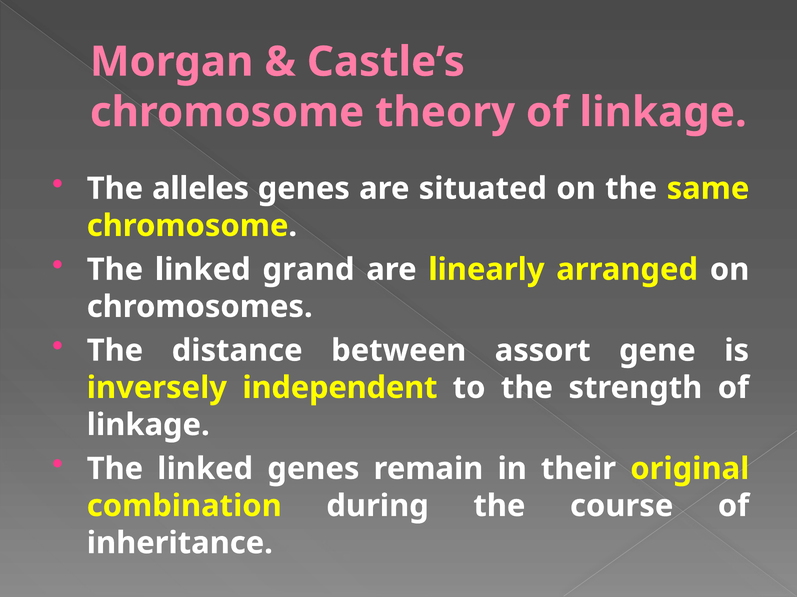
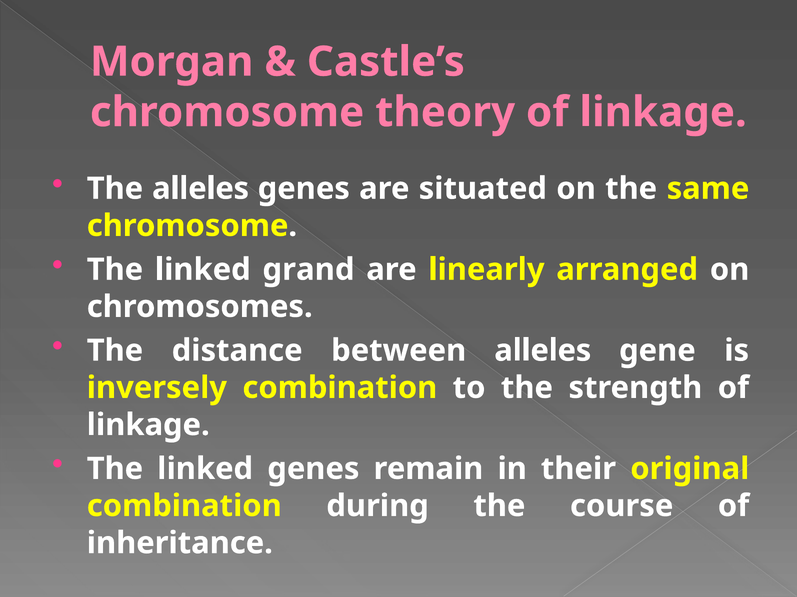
between assort: assort -> alleles (543, 351)
inversely independent: independent -> combination (340, 388)
